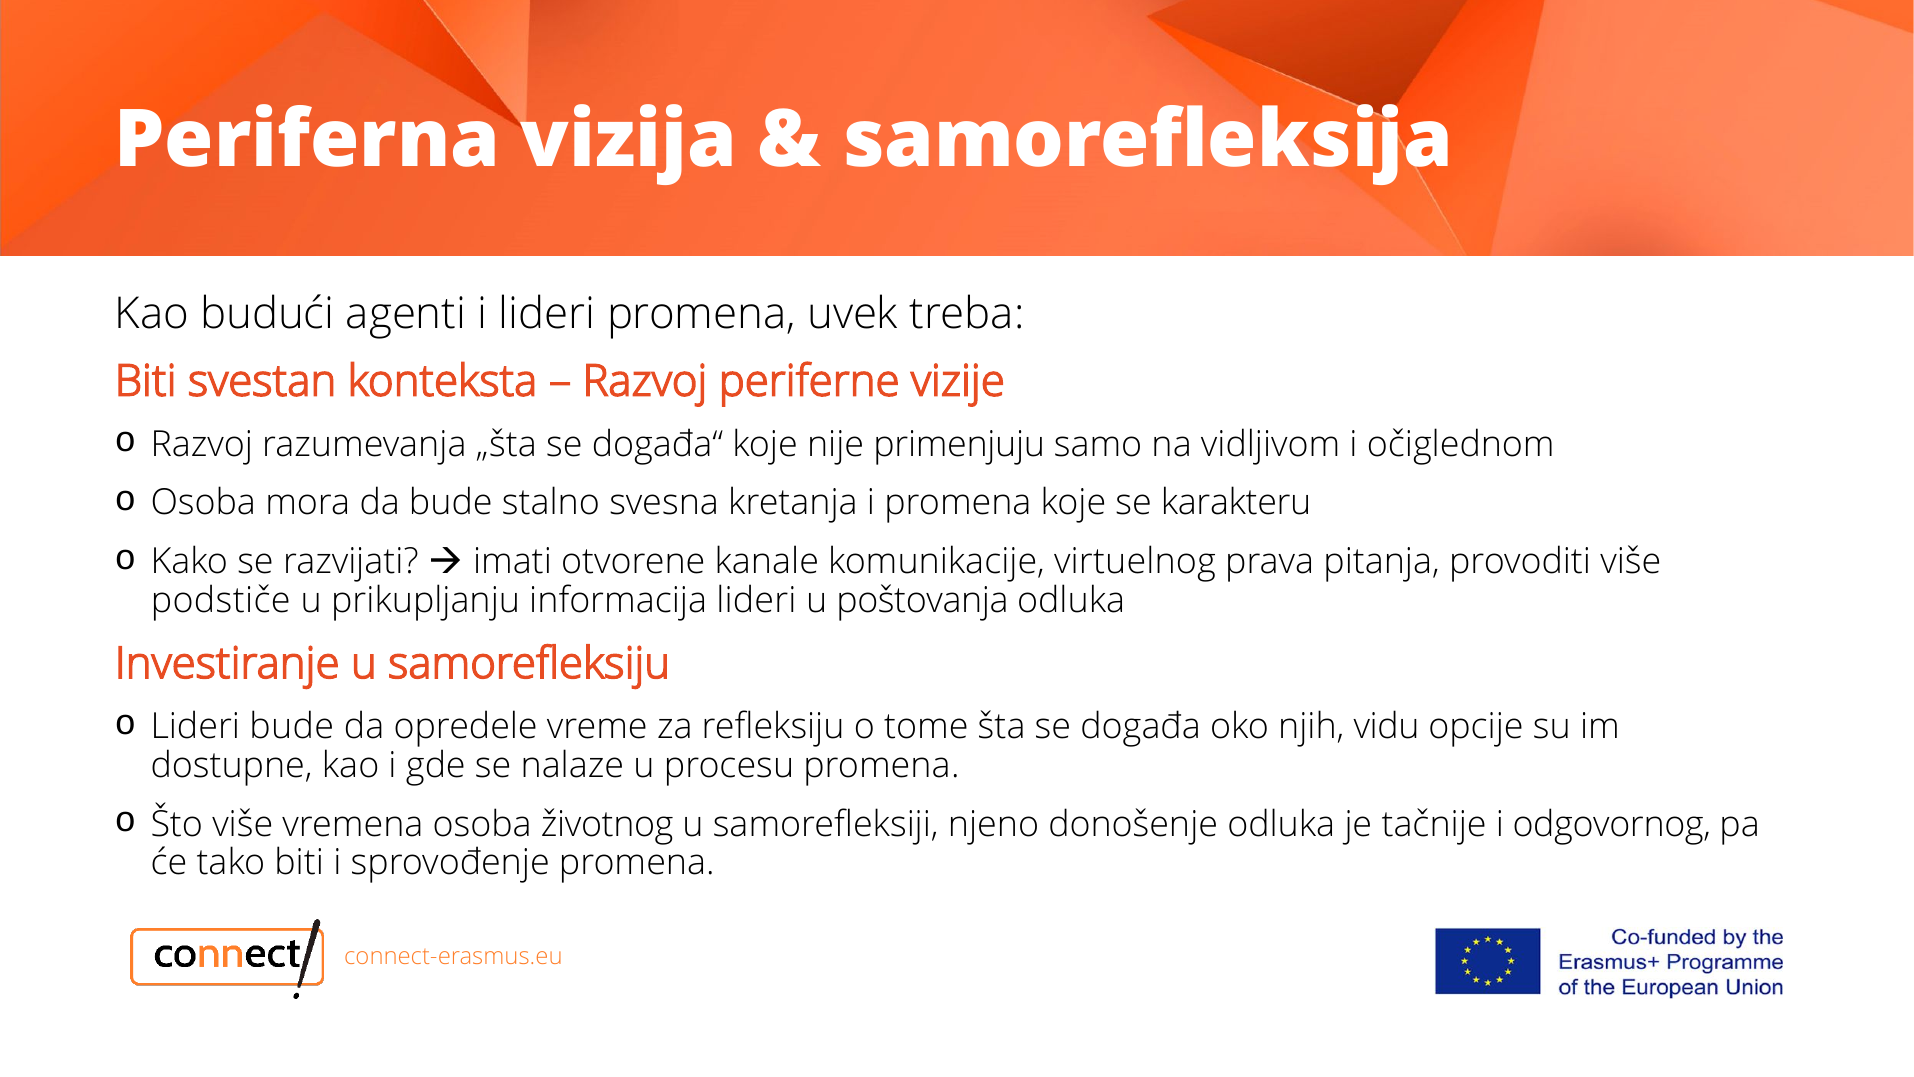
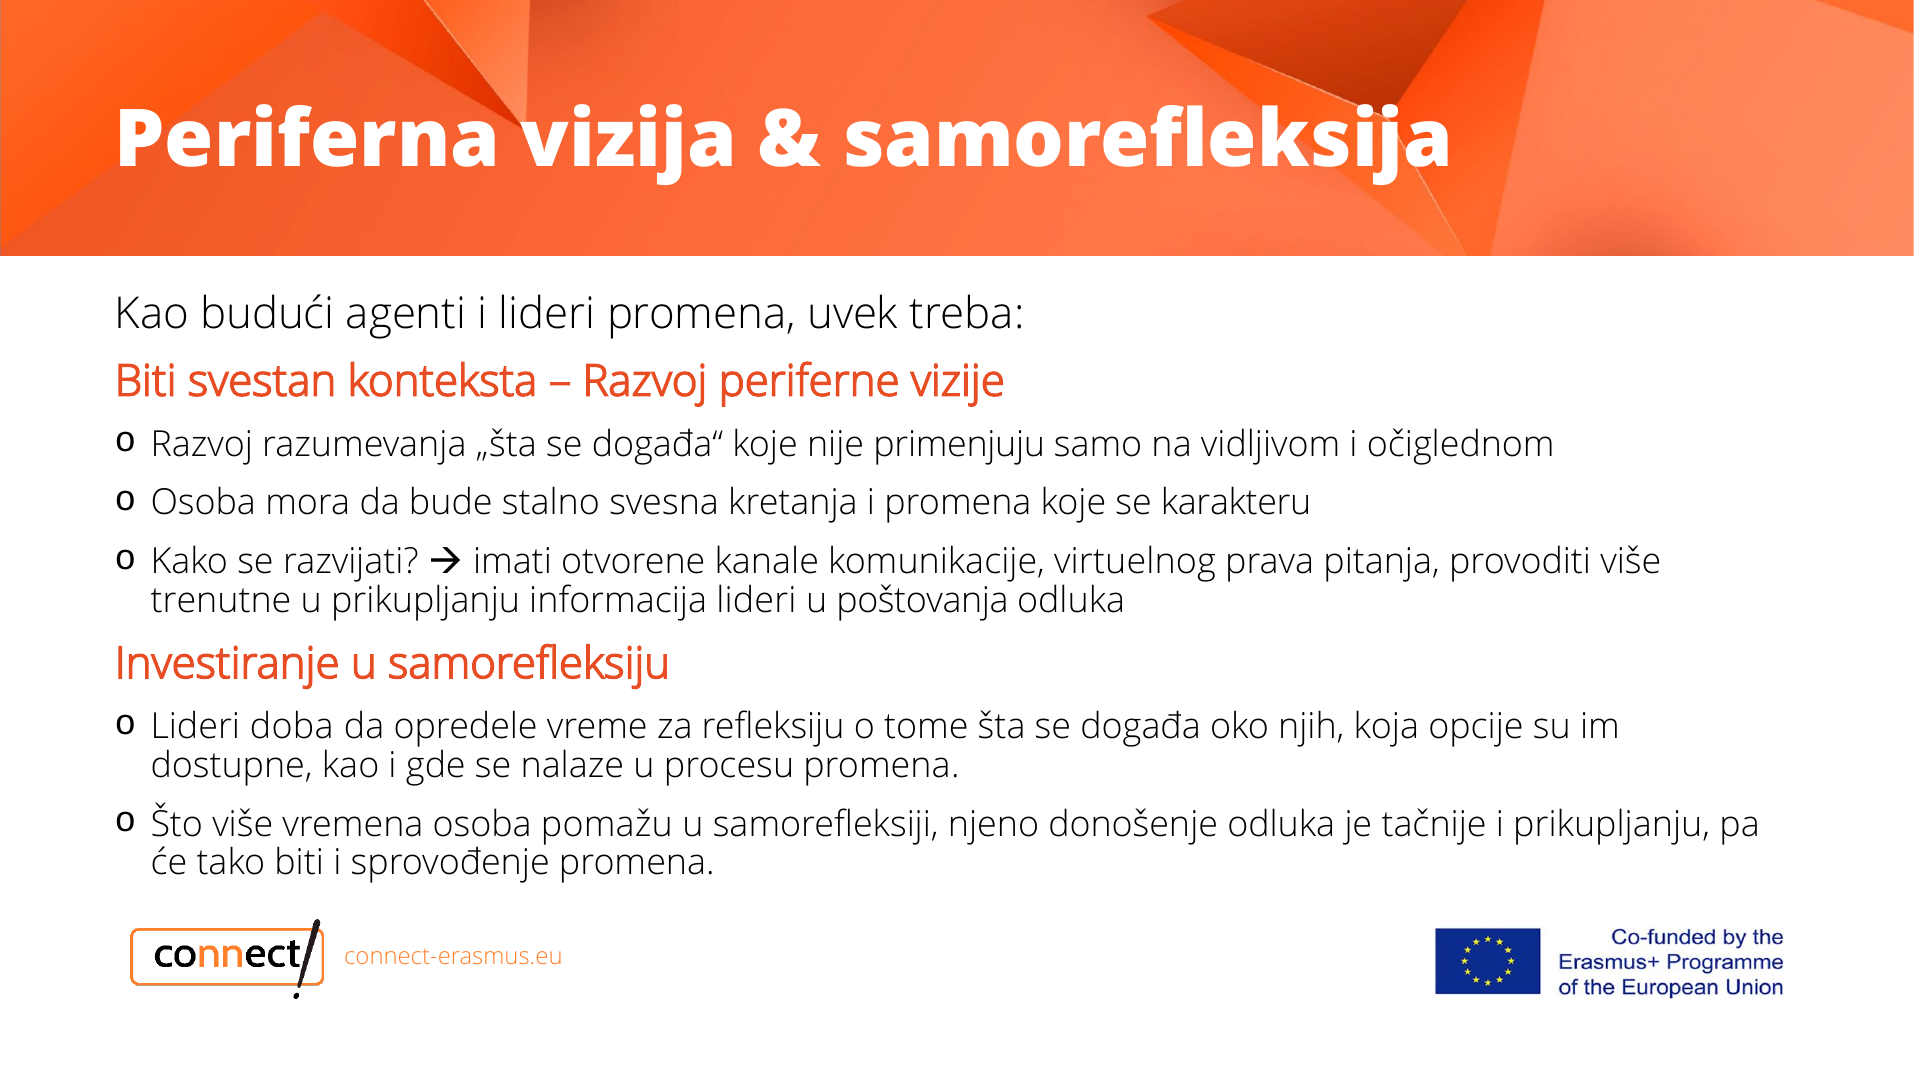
podstiče: podstiče -> trenutne (221, 600)
Lideri bude: bude -> doba (292, 726)
vidu: vidu -> koja (1386, 726)
životnog: životnog -> pomažu (607, 824)
i odgovornog: odgovornog -> prikupljanju (1612, 824)
